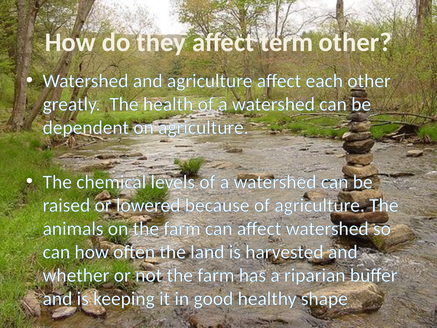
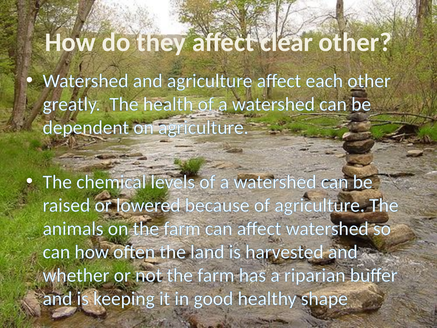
term: term -> clear (287, 42)
